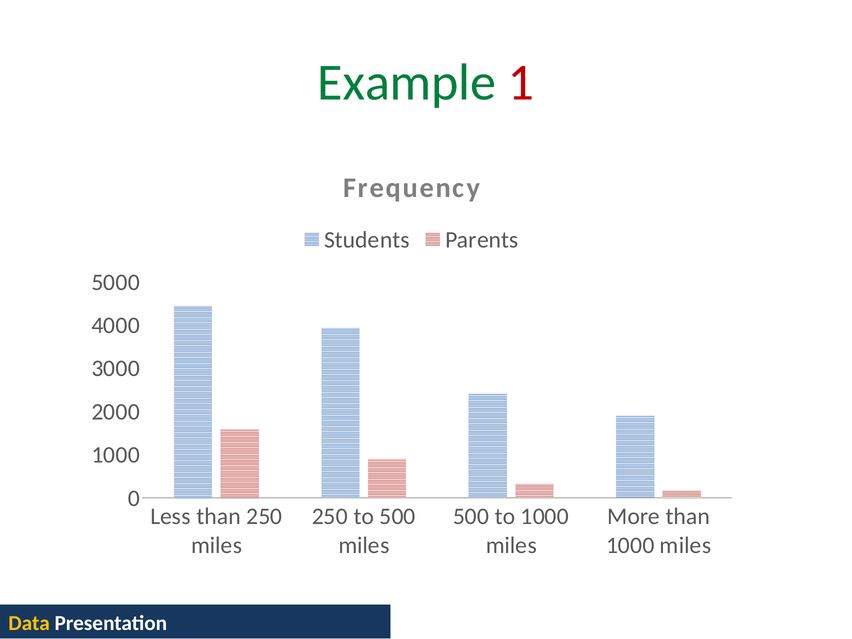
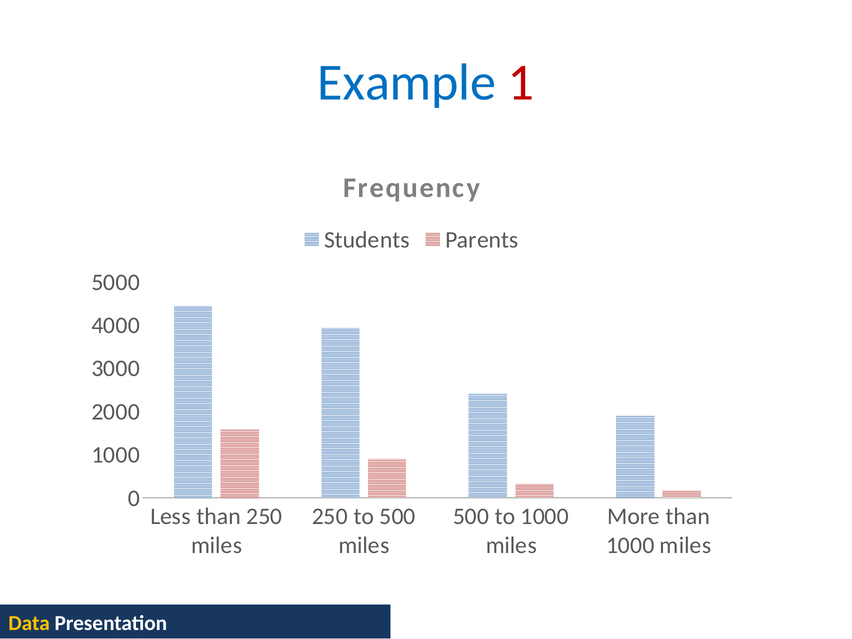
Example colour: green -> blue (407, 82)
